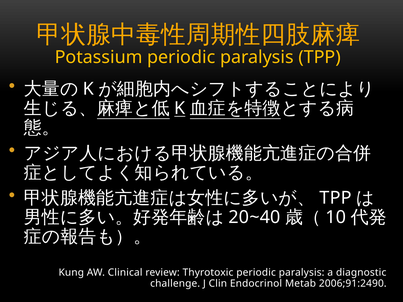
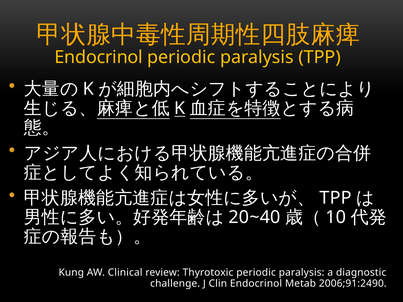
Potassium: Potassium -> Endocrinol (99, 57)
